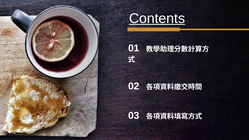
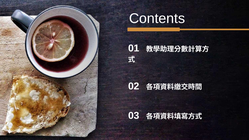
Contents underline: present -> none (157, 18)
